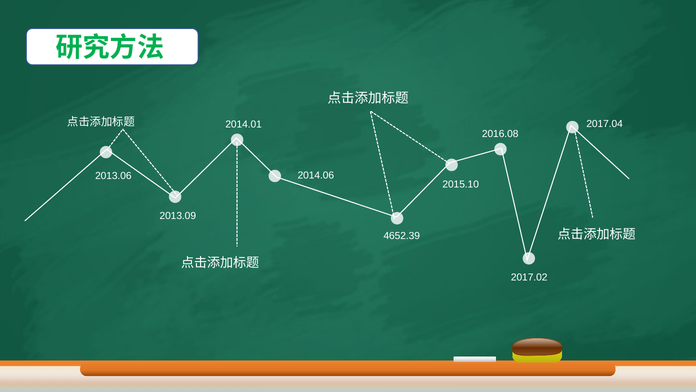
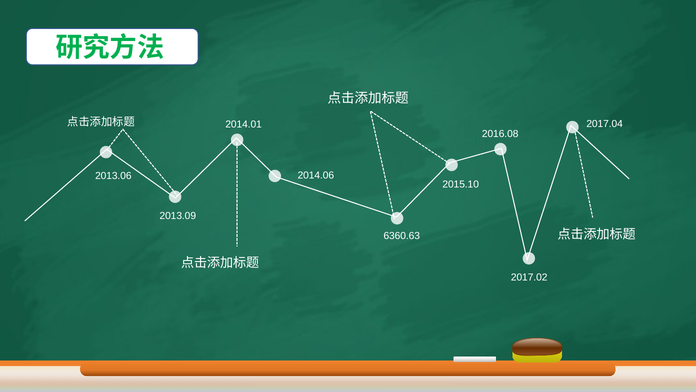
4652.39: 4652.39 -> 6360.63 (402, 235)
